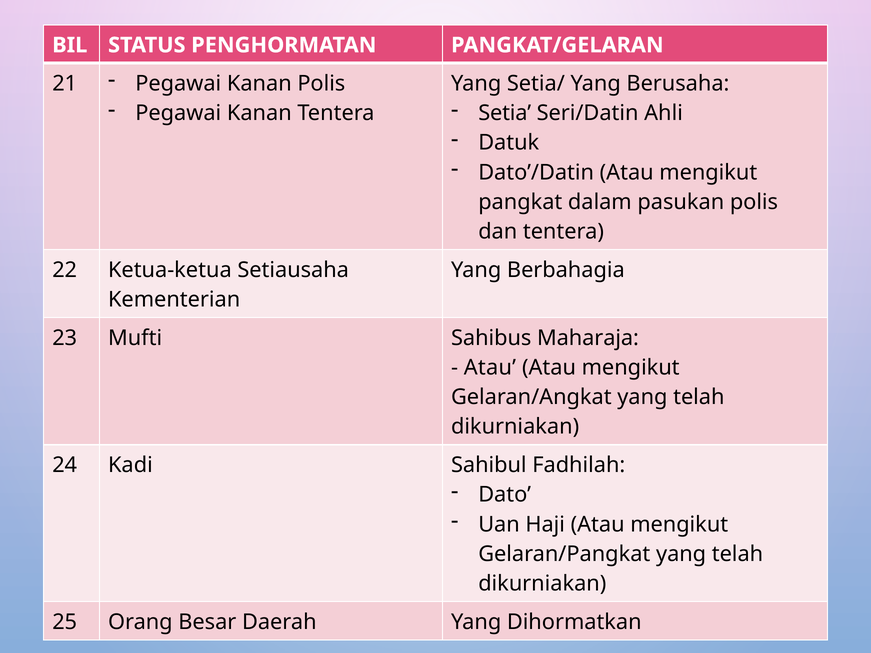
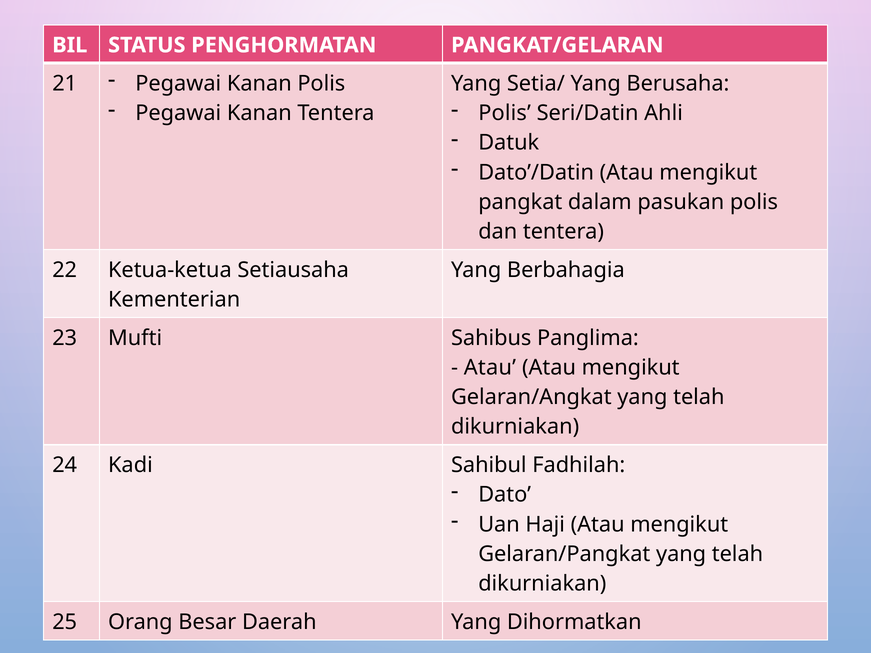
Setia: Setia -> Polis (505, 113)
Maharaja: Maharaja -> Panglima (588, 338)
